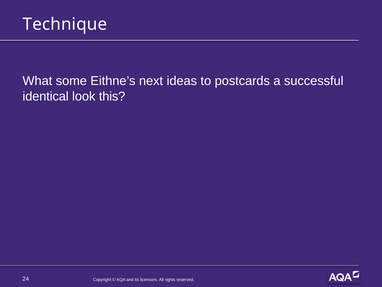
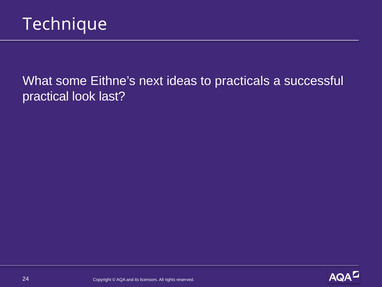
postcards: postcards -> practicals (242, 81)
identical: identical -> practical (46, 96)
this: this -> last (112, 96)
